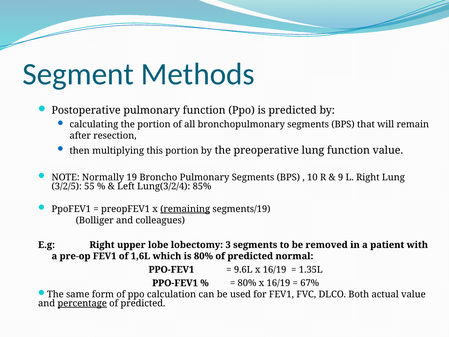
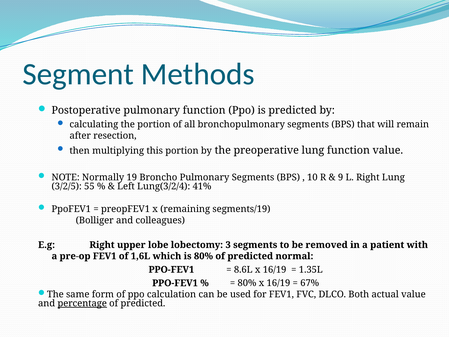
85%: 85% -> 41% (202, 186)
remaining underline: present -> none (185, 209)
9.6L: 9.6L -> 8.6L (243, 269)
